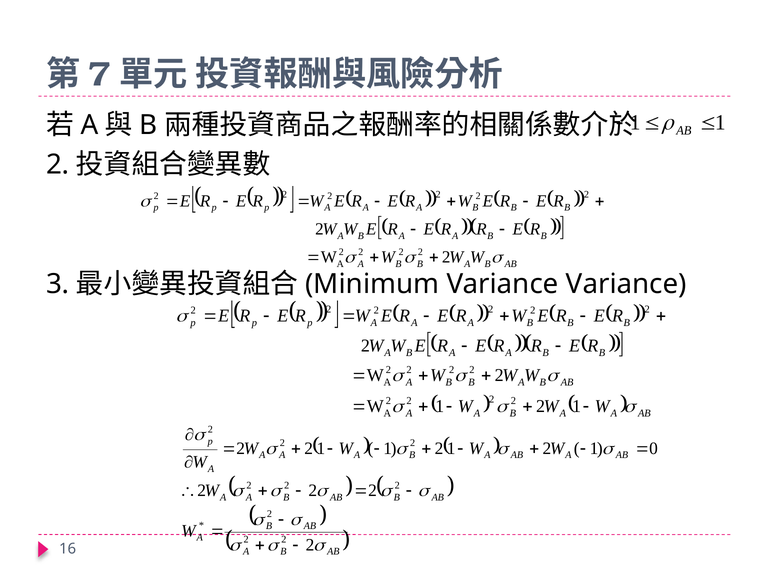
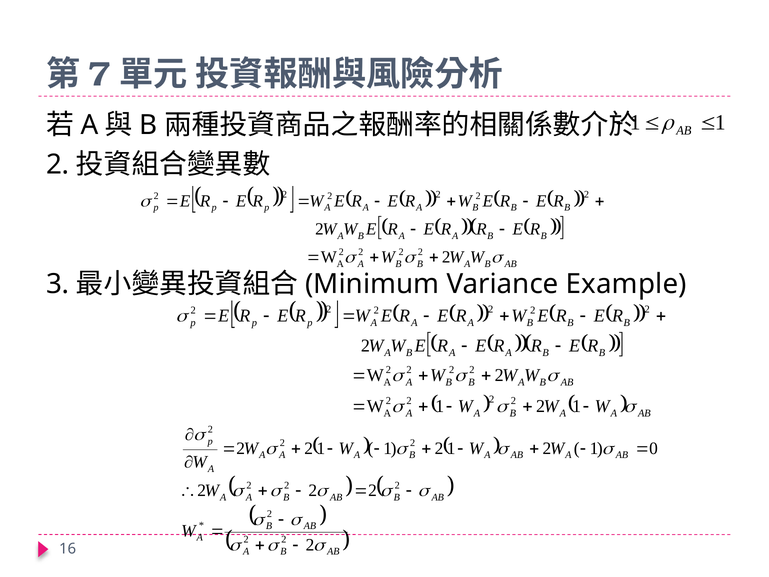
Variance Variance: Variance -> Example (626, 284)
